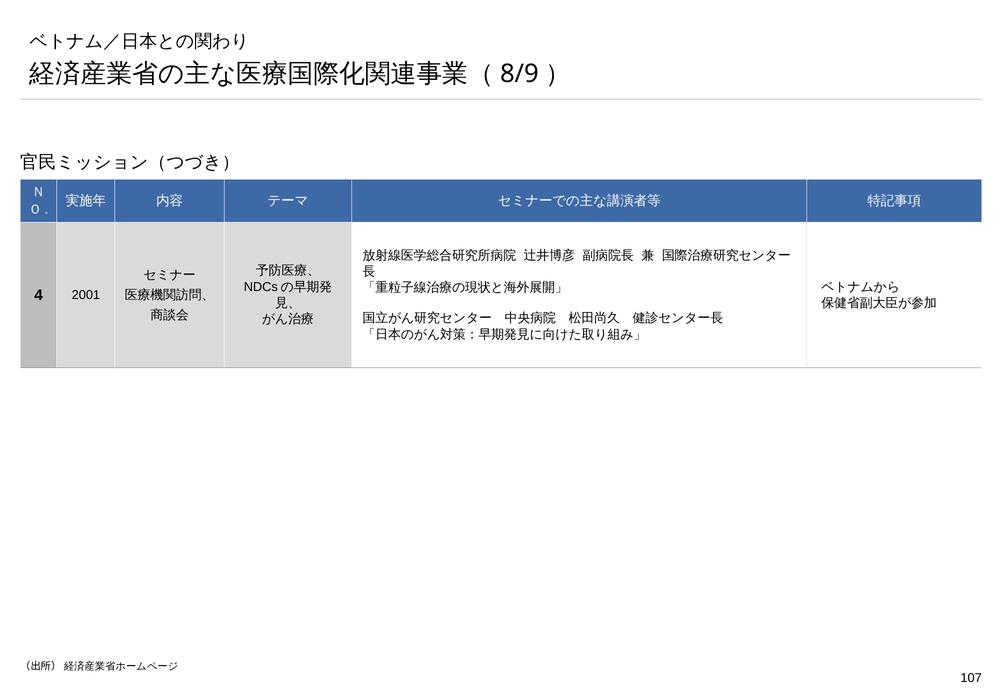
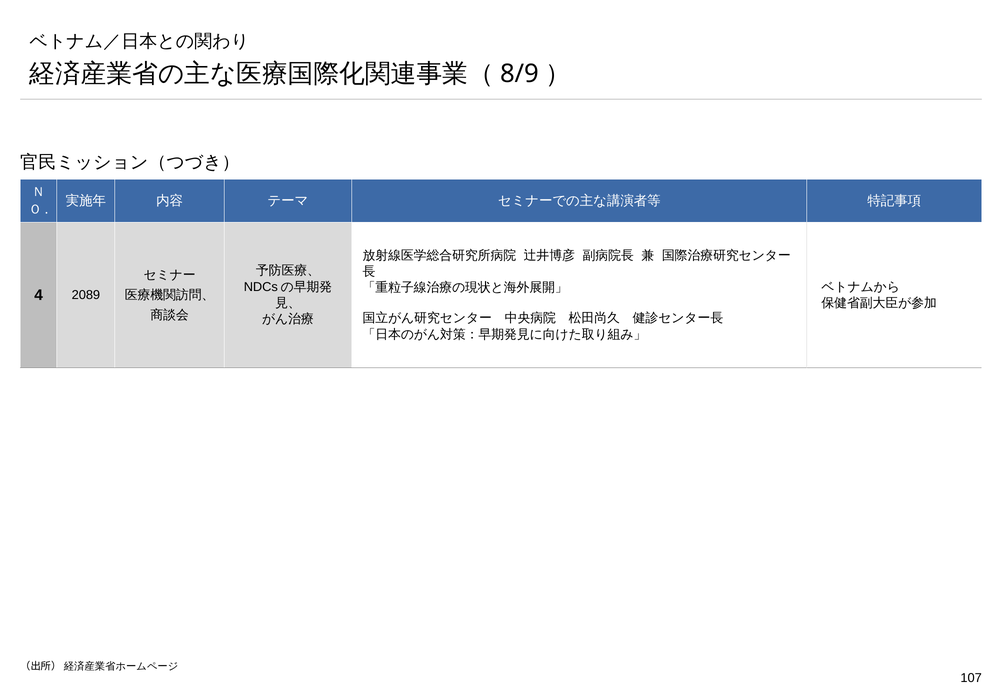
2001: 2001 -> 2089 (86, 295)
